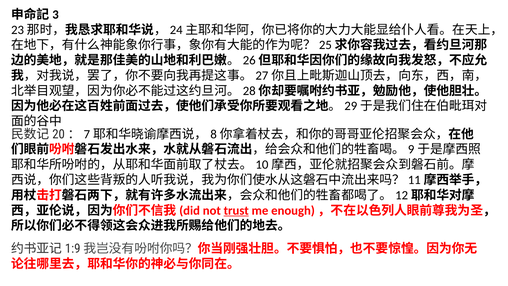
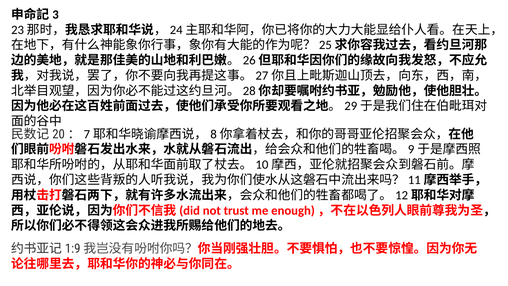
trust underline: present -> none (236, 210)
